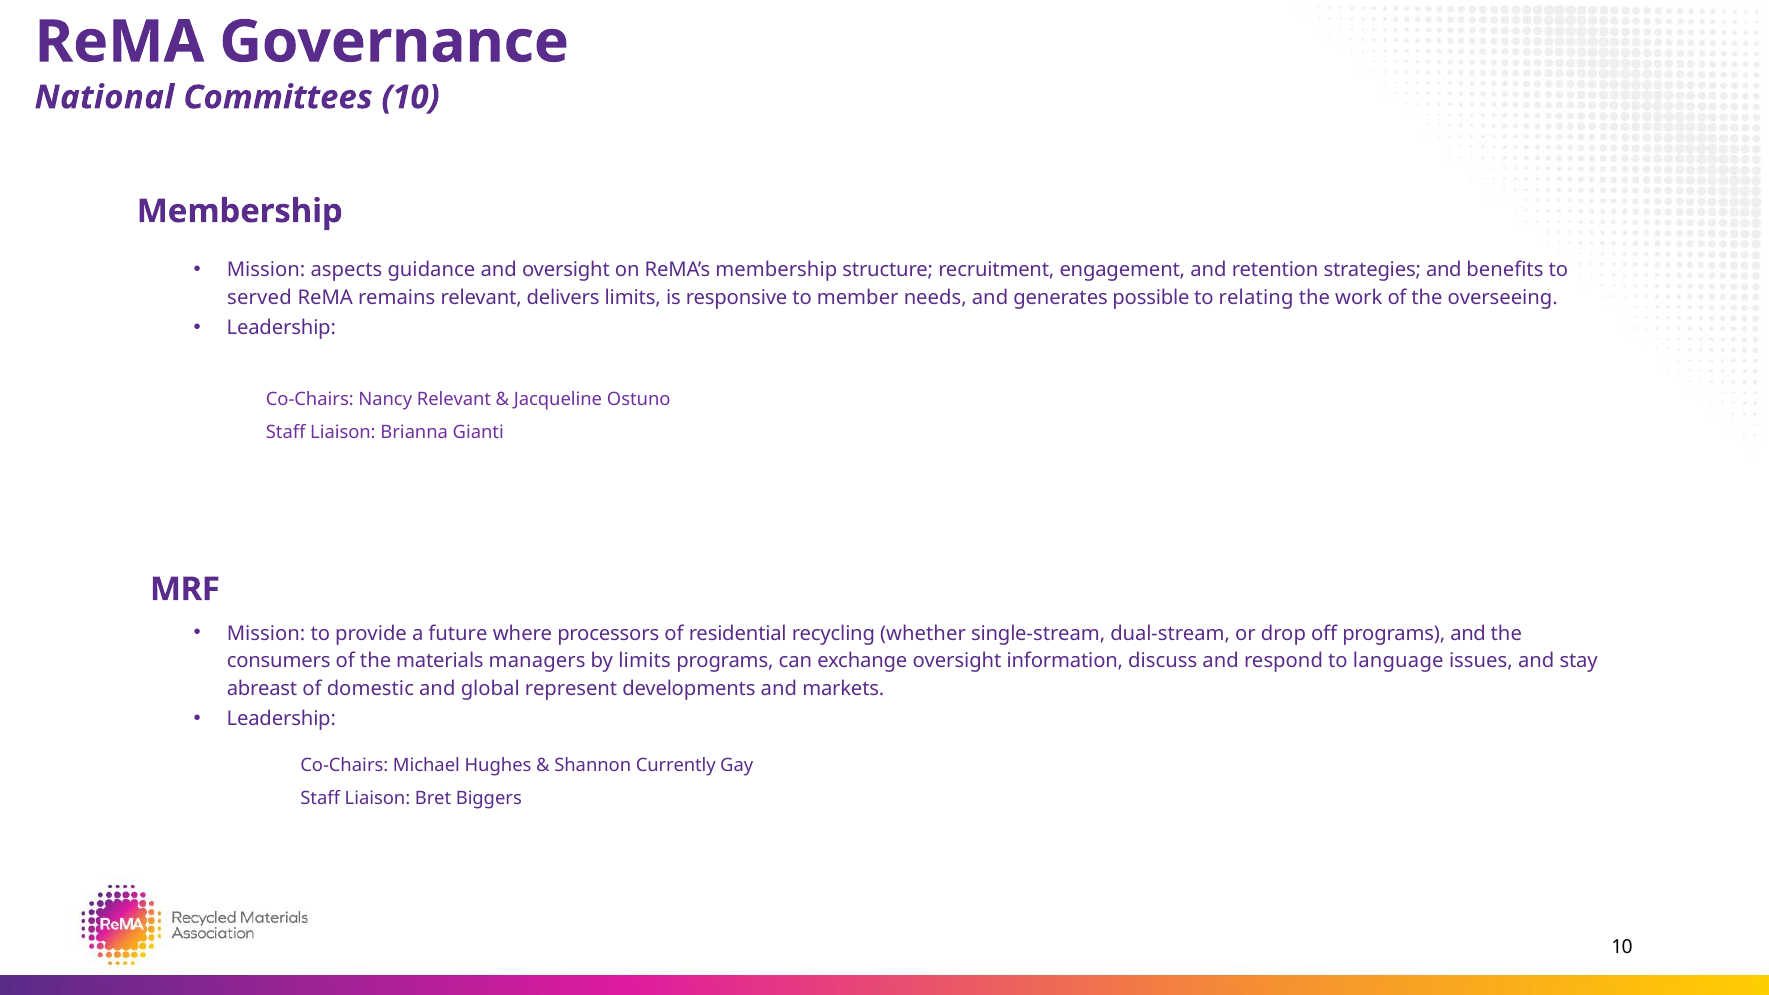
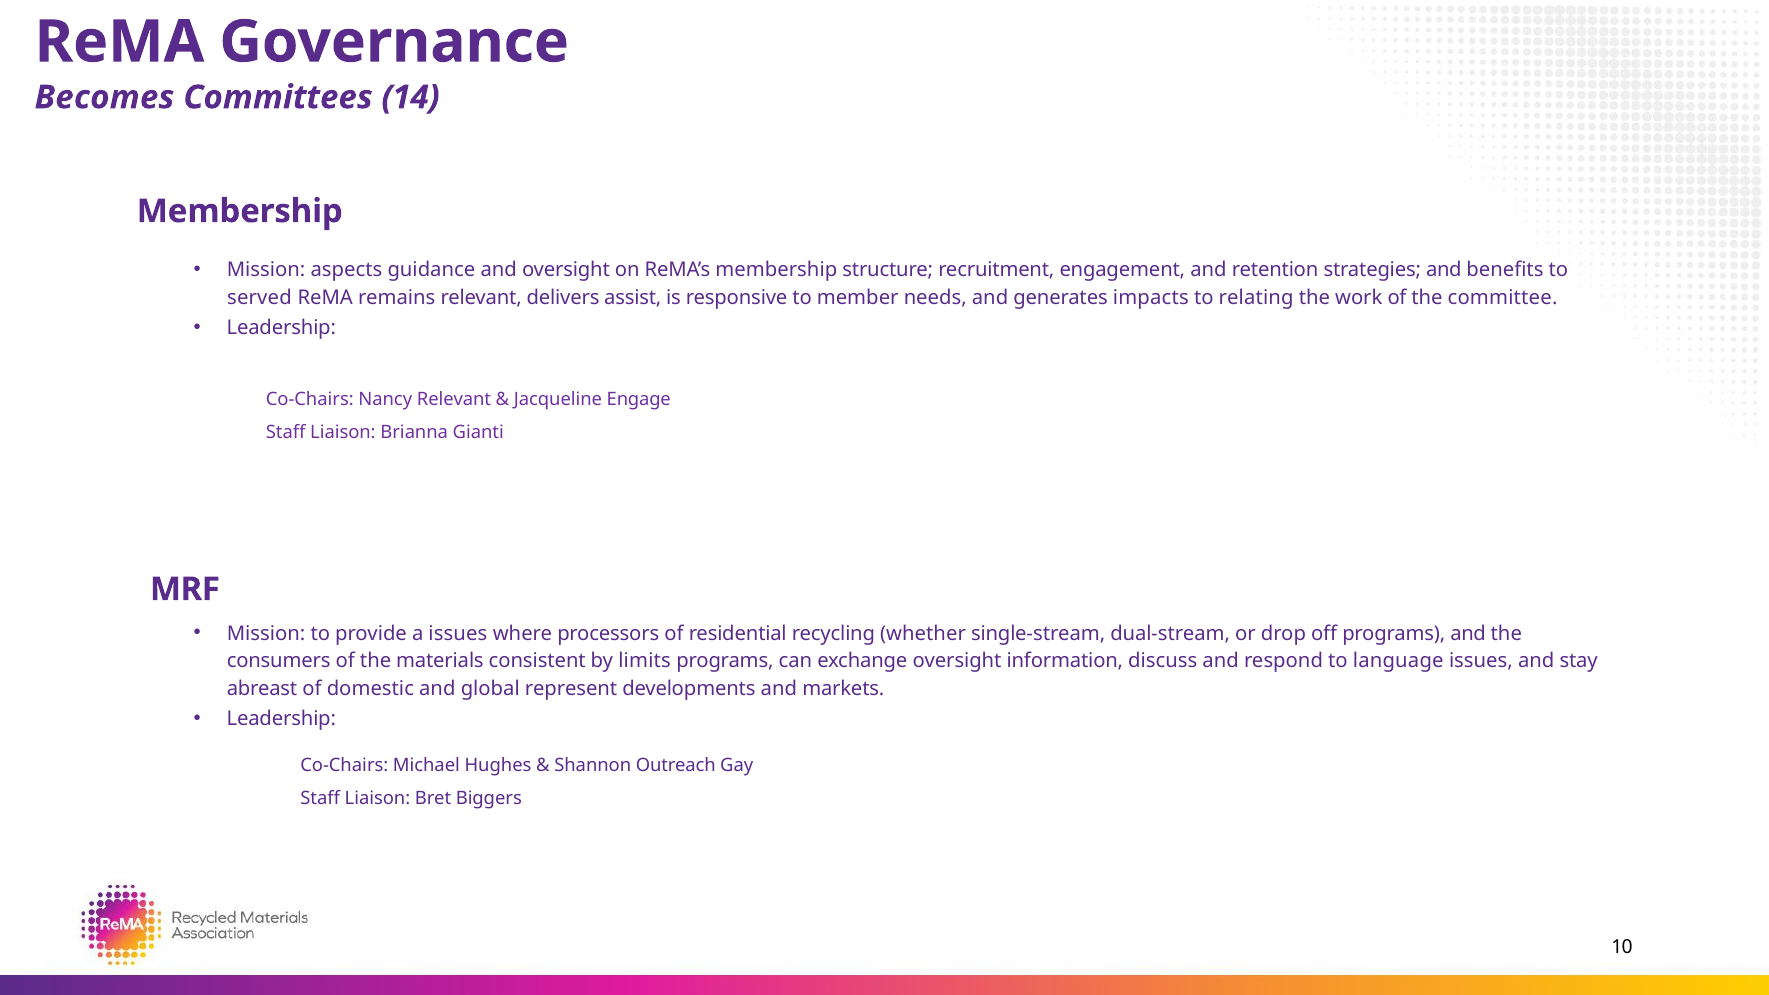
National: National -> Becomes (104, 97)
Committees 10: 10 -> 14 (411, 97)
delivers limits: limits -> assist (633, 298)
possible: possible -> impacts (1151, 298)
overseeing: overseeing -> committee (1503, 298)
Ostuno: Ostuno -> Engage (639, 399)
a future: future -> issues (458, 633)
managers: managers -> consistent (537, 661)
Currently: Currently -> Outreach (676, 766)
